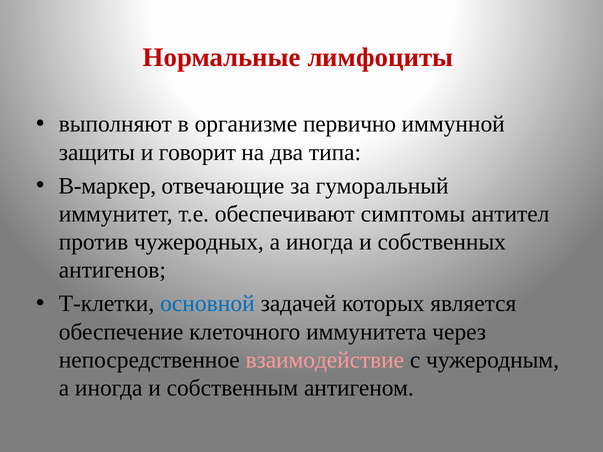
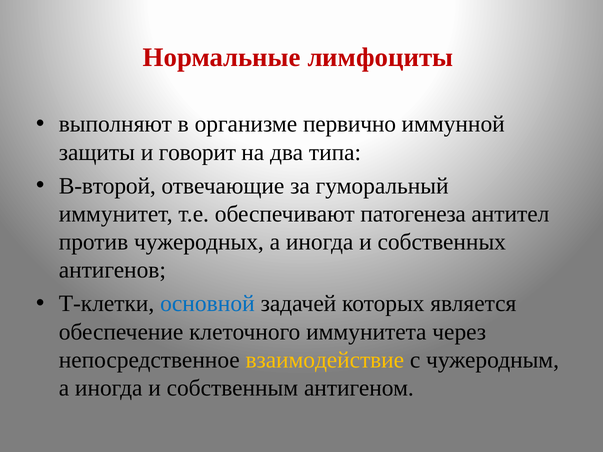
В-маркер: В-маркер -> В-второй (107, 186)
симптомы: симптомы -> патогенеза (413, 214)
взаимодействие colour: pink -> yellow (325, 360)
